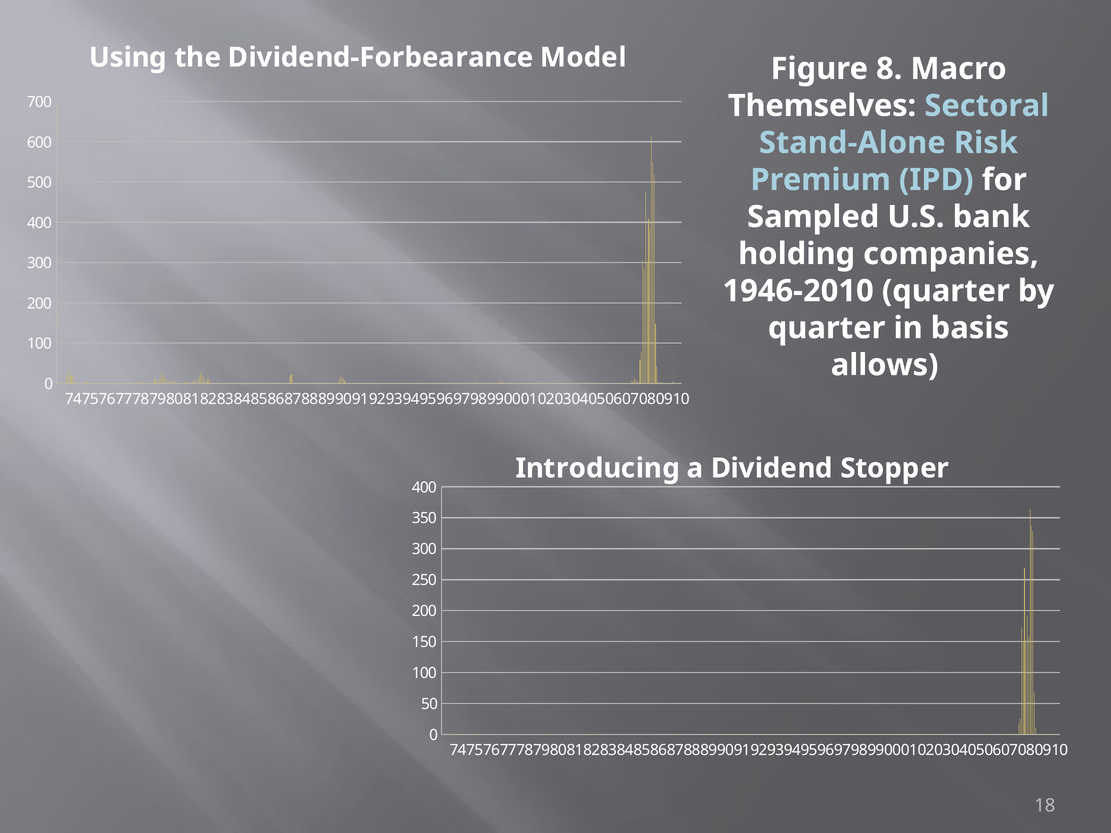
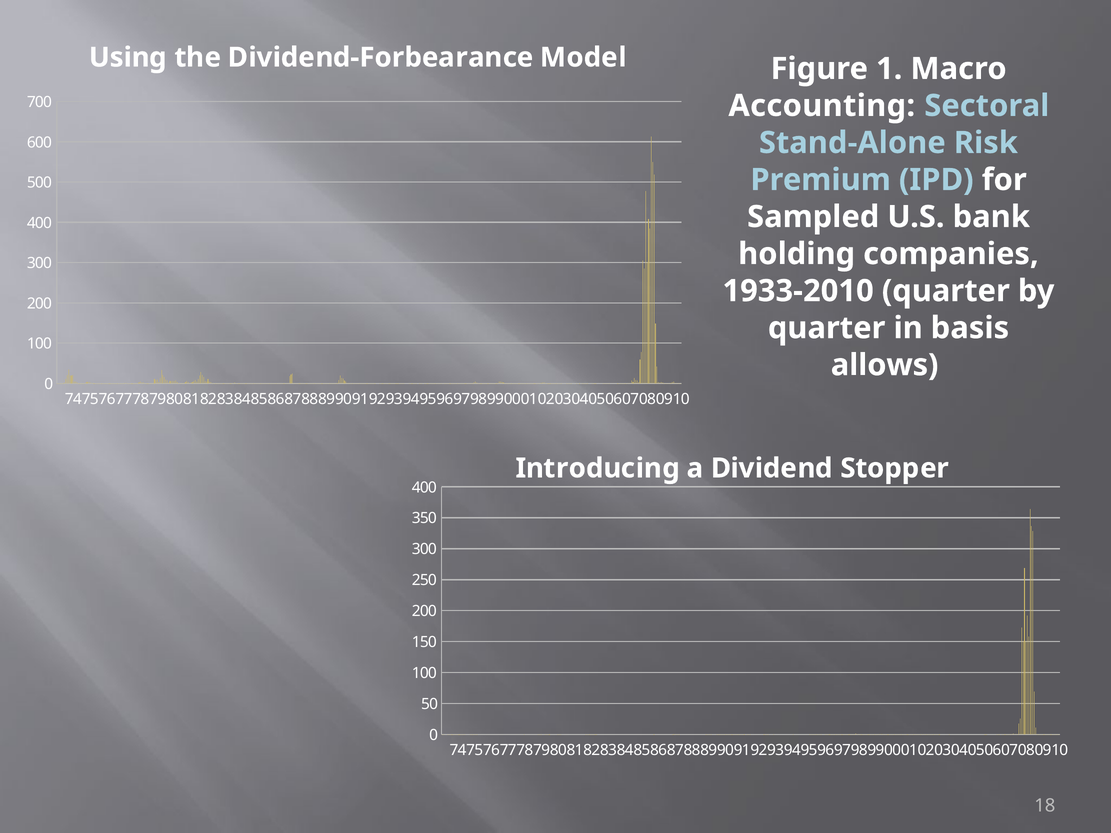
8: 8 -> 1 (889, 69)
Themselves: Themselves -> Accounting (822, 106)
1946-2010: 1946-2010 -> 1933-2010 (798, 291)
